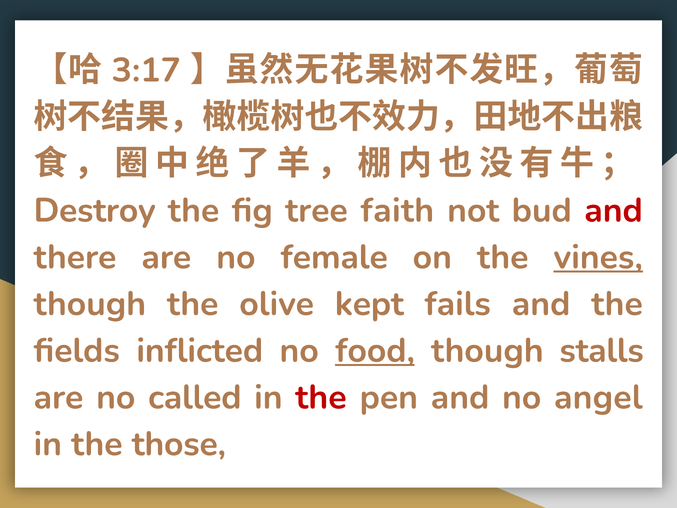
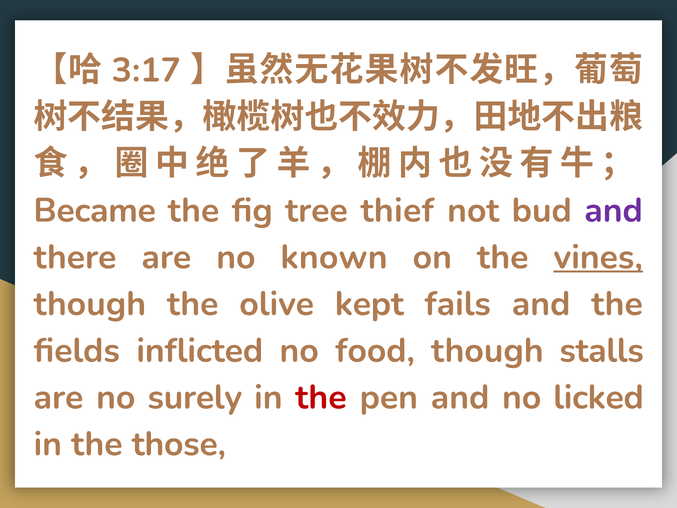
Destroy: Destroy -> Became (95, 210)
faith: faith -> thief (397, 210)
and colour: red -> purple (614, 210)
female: female -> known (334, 257)
food underline: present -> none (375, 350)
called: called -> surely (195, 397)
angel: angel -> licked (599, 397)
